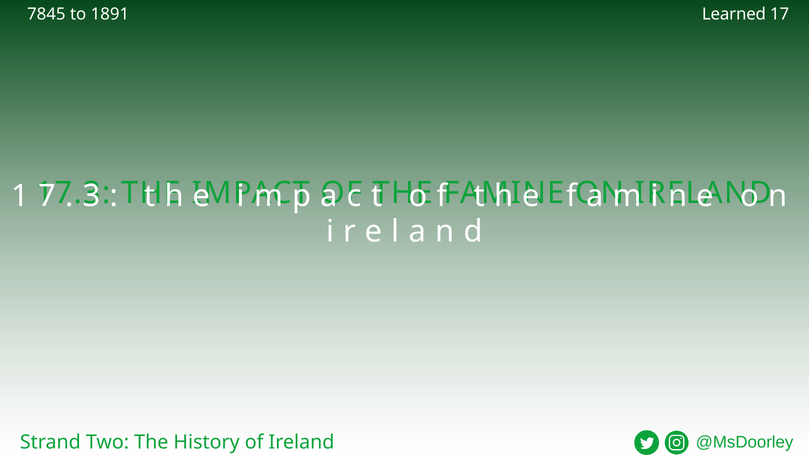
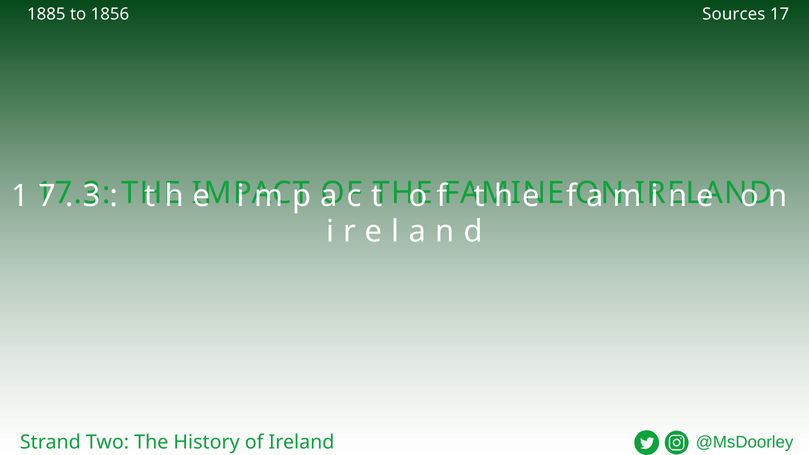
7845: 7845 -> 1885 (46, 14)
1891: 1891 -> 1856 (110, 14)
Learned: Learned -> Sources (734, 14)
